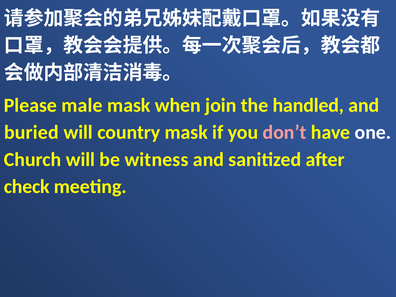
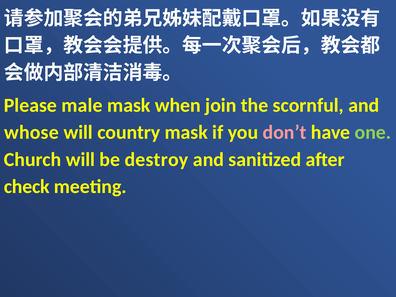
handled: handled -> scornful (308, 105)
buried: buried -> whose (31, 132)
one colour: white -> light green (373, 132)
witness: witness -> destroy (156, 159)
